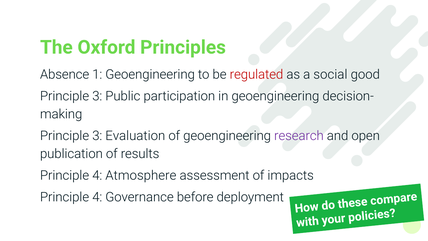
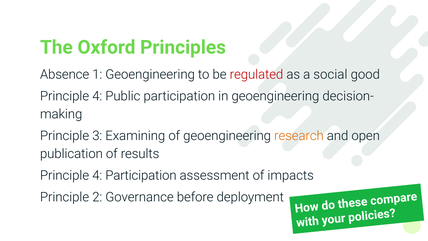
3: 3 -> 4 (97, 96)
Evaluation: Evaluation -> Examining (135, 136)
research colour: purple -> orange (299, 136)
4 Atmosphere: Atmosphere -> Participation (141, 175)
4: 4 -> 2 (97, 197)
